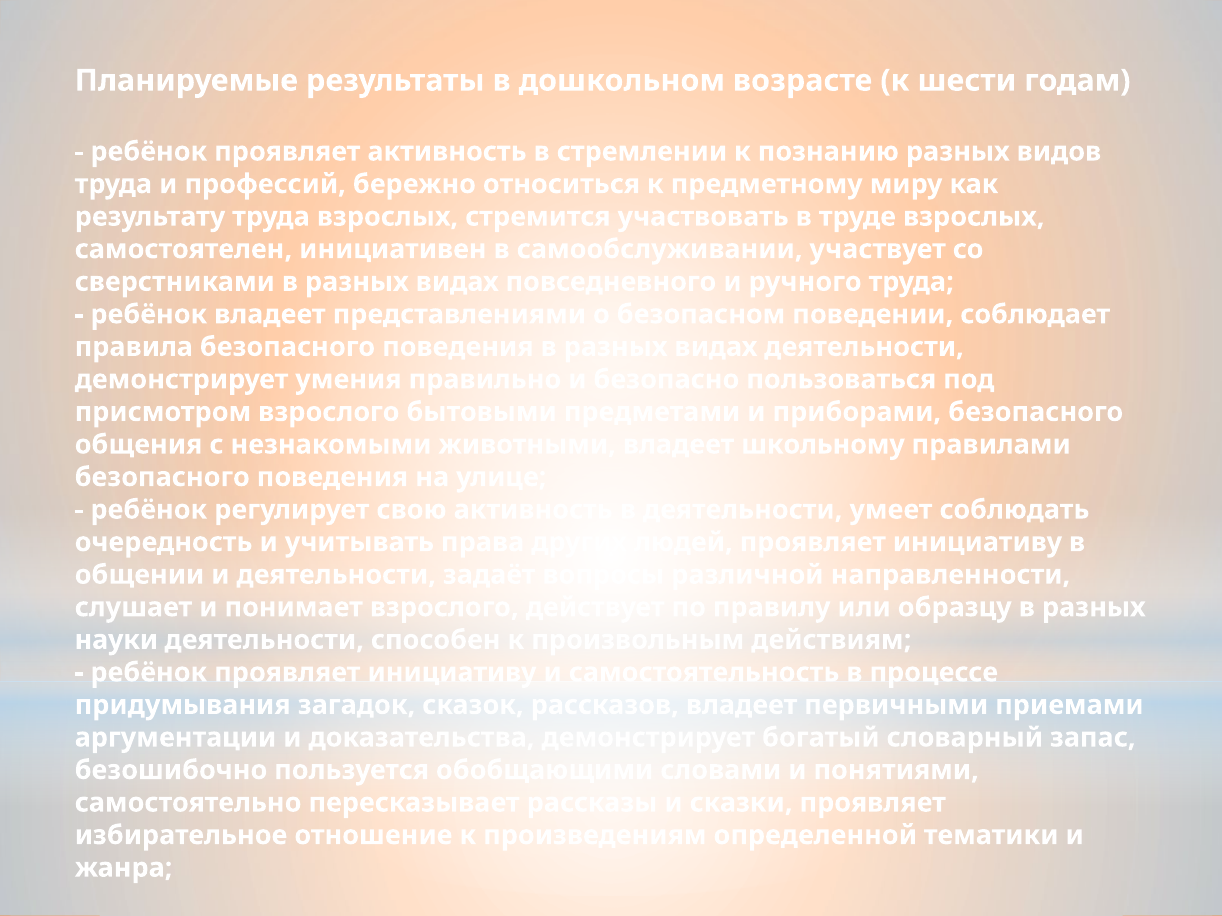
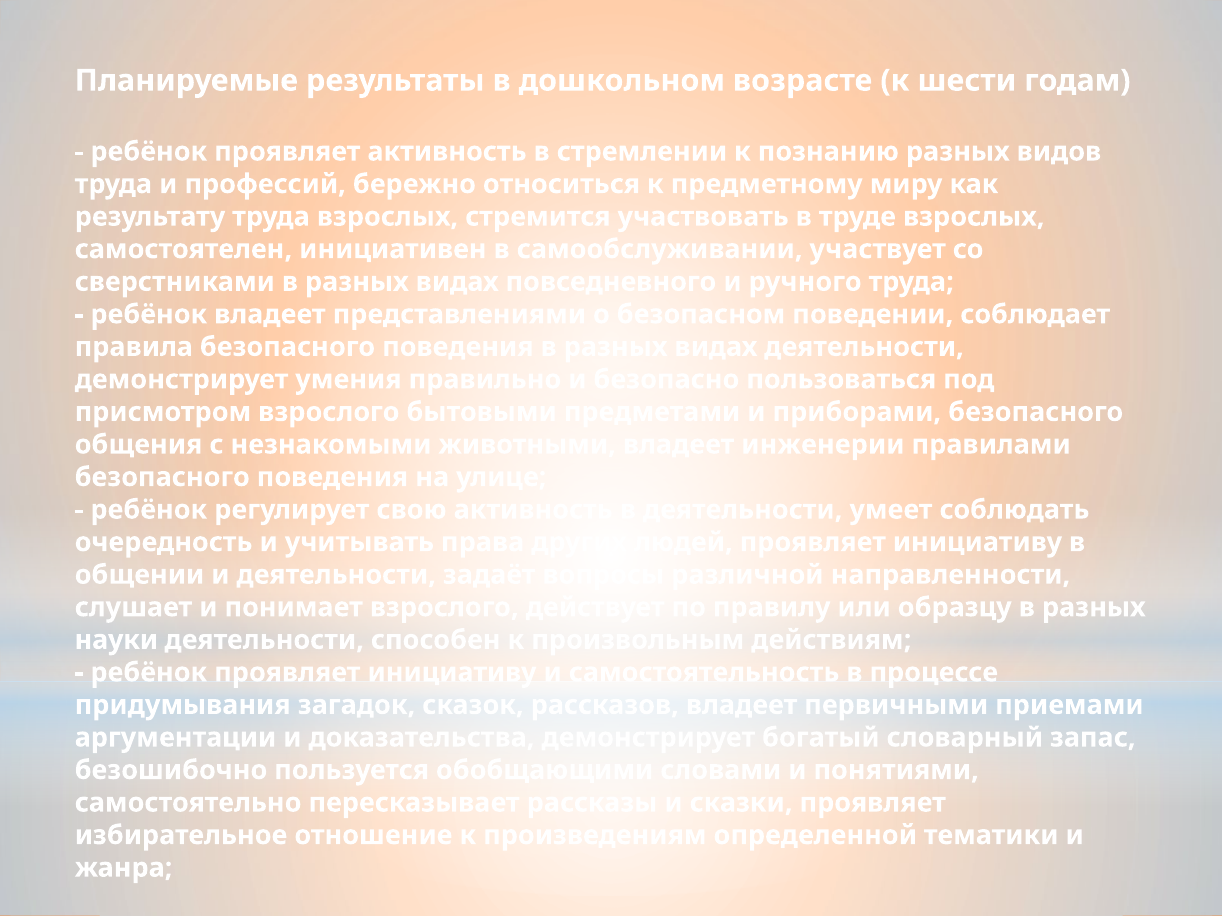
школьному: школьному -> инженерии (823, 445)
